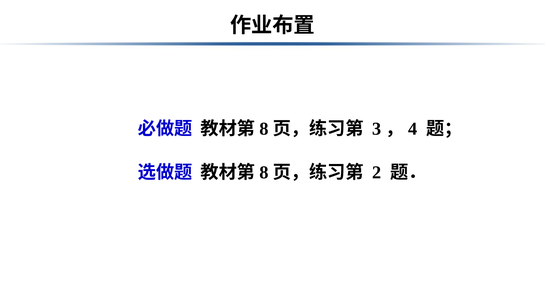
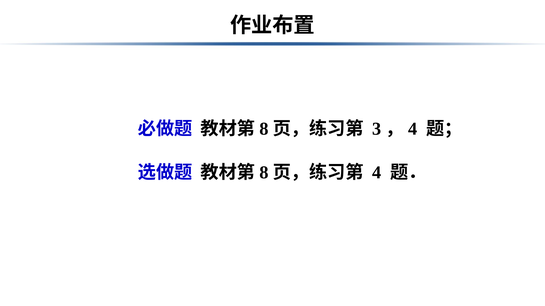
2: 2 -> 4 (377, 173)
